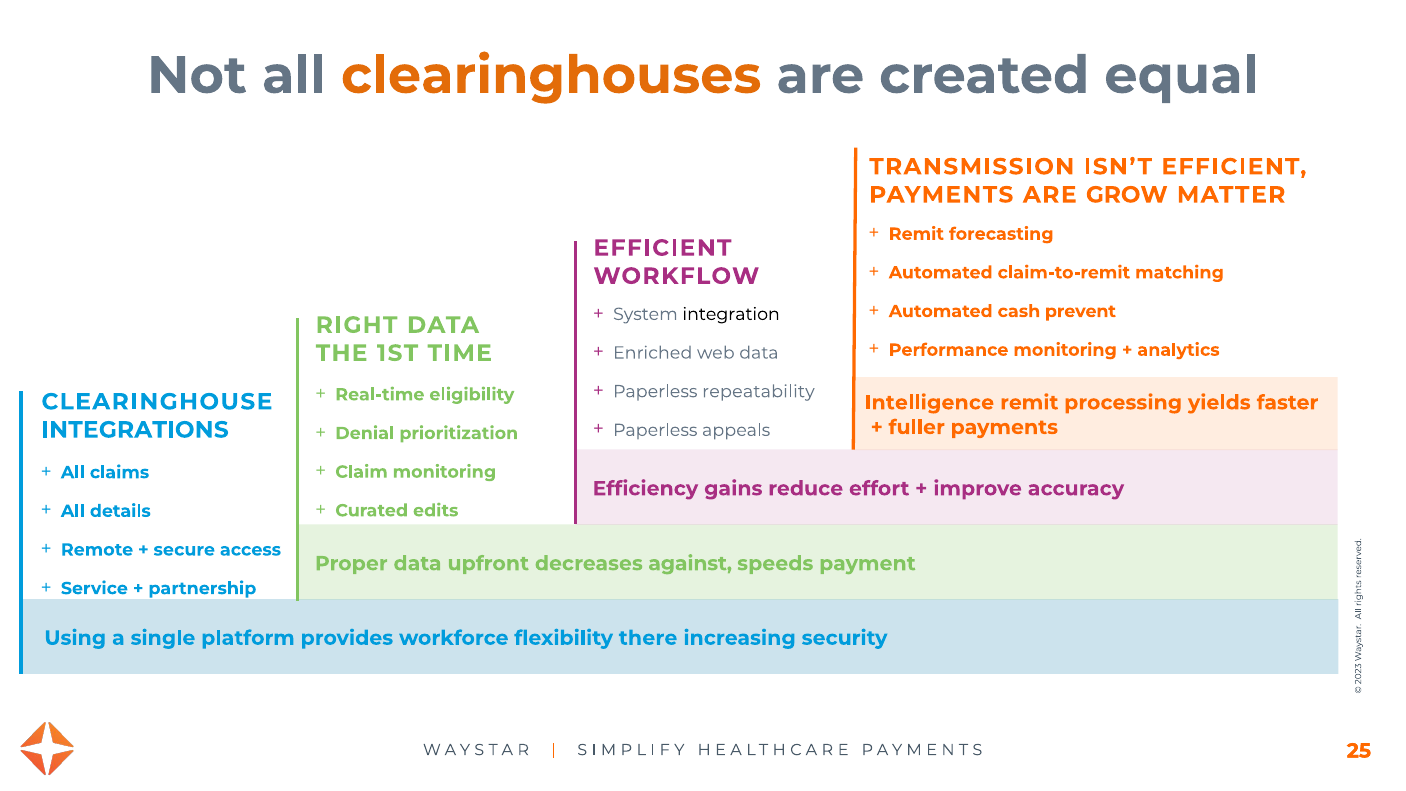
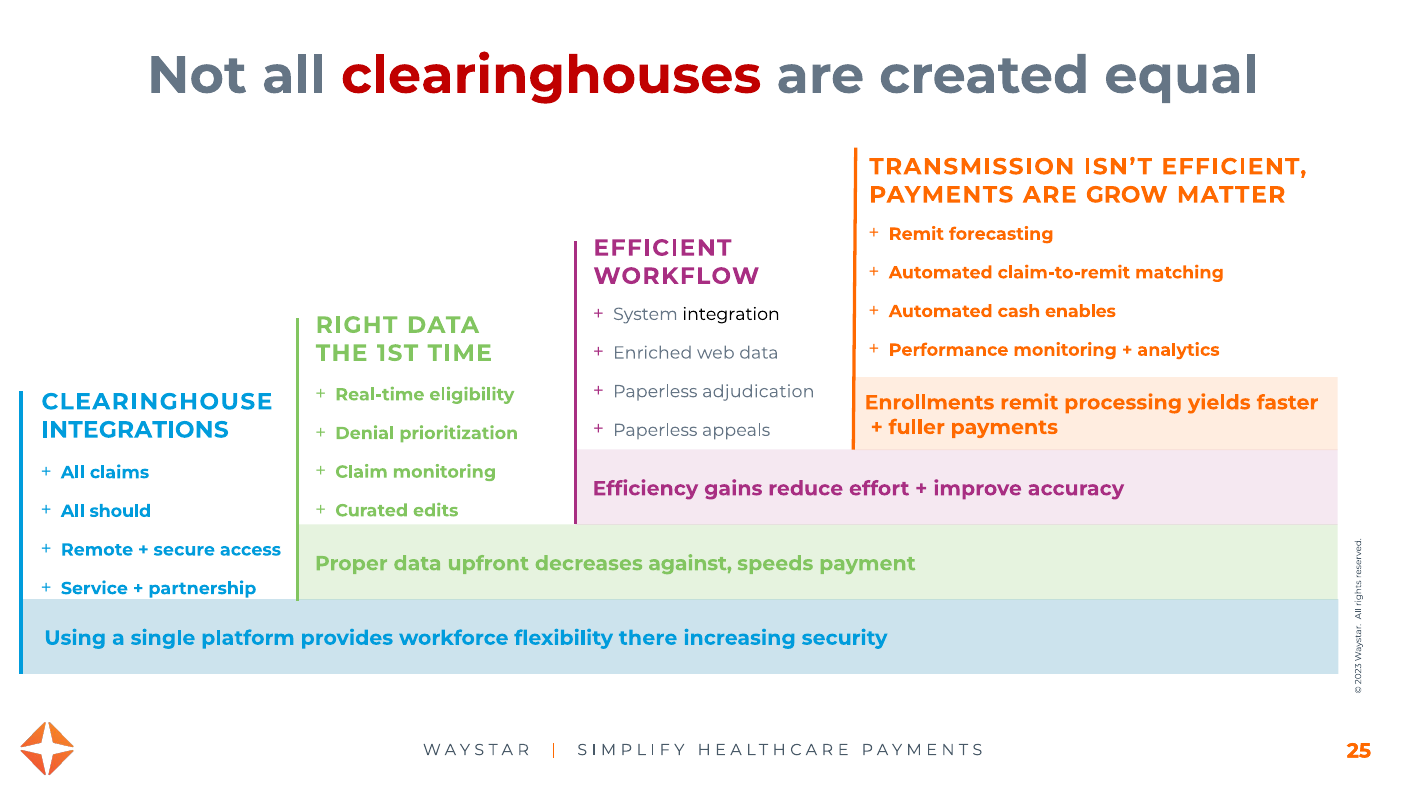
clearinghouses colour: orange -> red (551, 76)
prevent: prevent -> enables (1080, 311)
repeatability: repeatability -> adjudication (758, 391)
Intelligence: Intelligence -> Enrollments (930, 403)
details: details -> should (120, 511)
